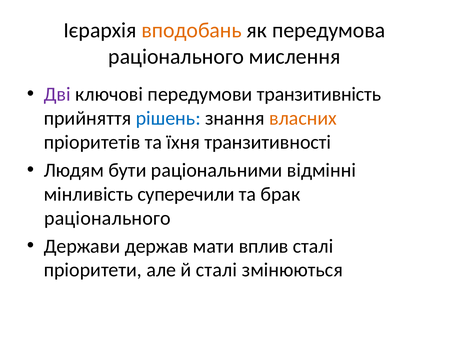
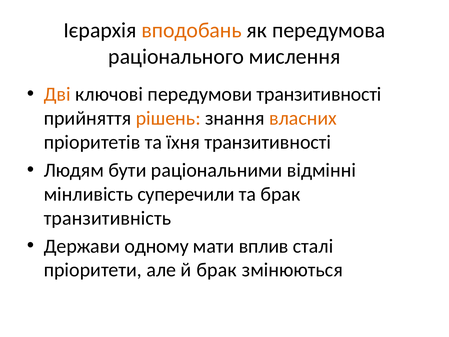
Дві colour: purple -> orange (57, 94)
передумови транзитивність: транзитивність -> транзитивності (319, 94)
рішень colour: blue -> orange (168, 118)
раціонального: раціонального -> транзитивність (108, 218)
держав: держав -> одному (157, 246)
й сталі: сталі -> брак (217, 270)
